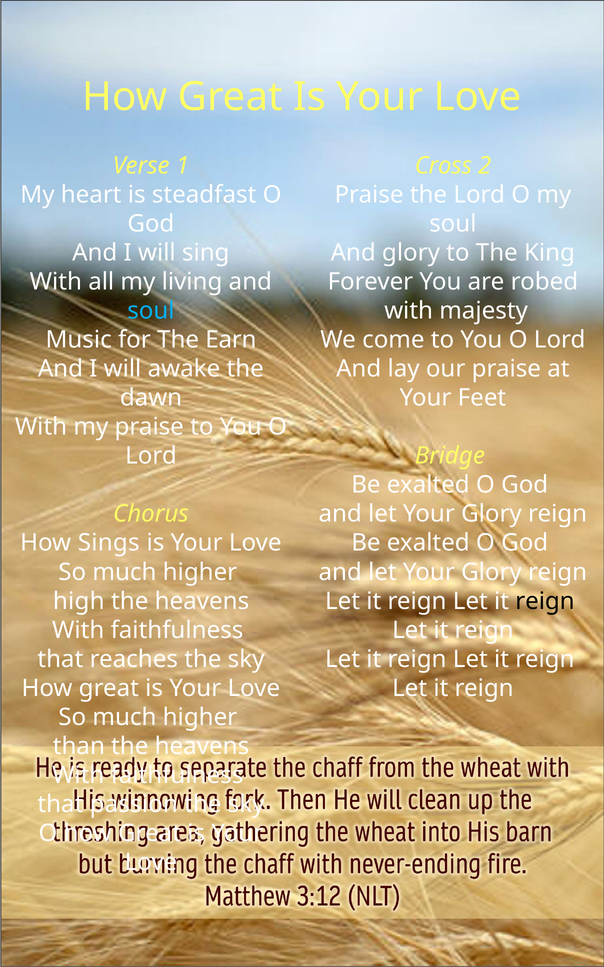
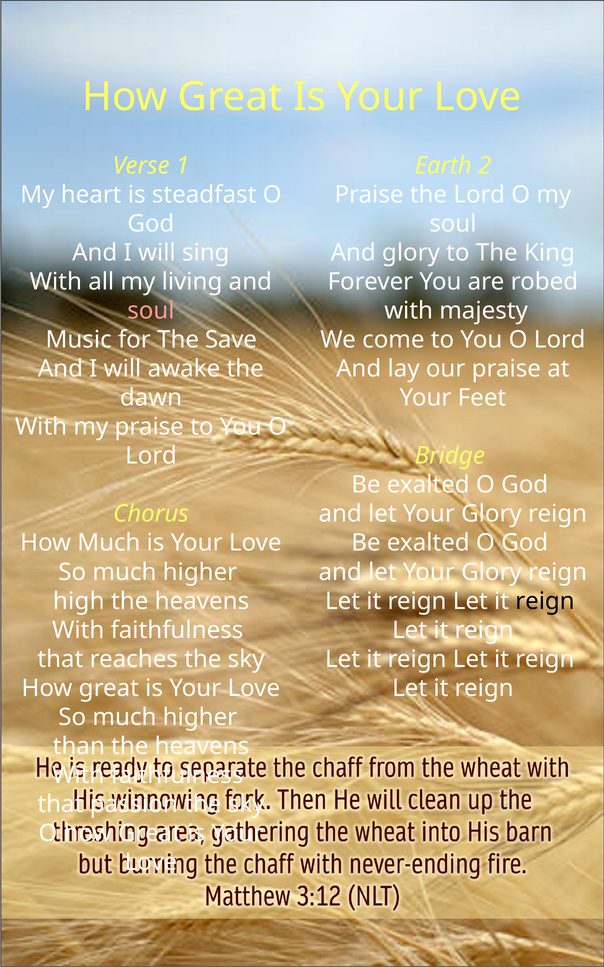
Cross: Cross -> Earth (443, 166)
soul colour: light blue -> pink (151, 311)
Earn: Earn -> Save (231, 340)
How Sings: Sings -> Much (109, 543)
